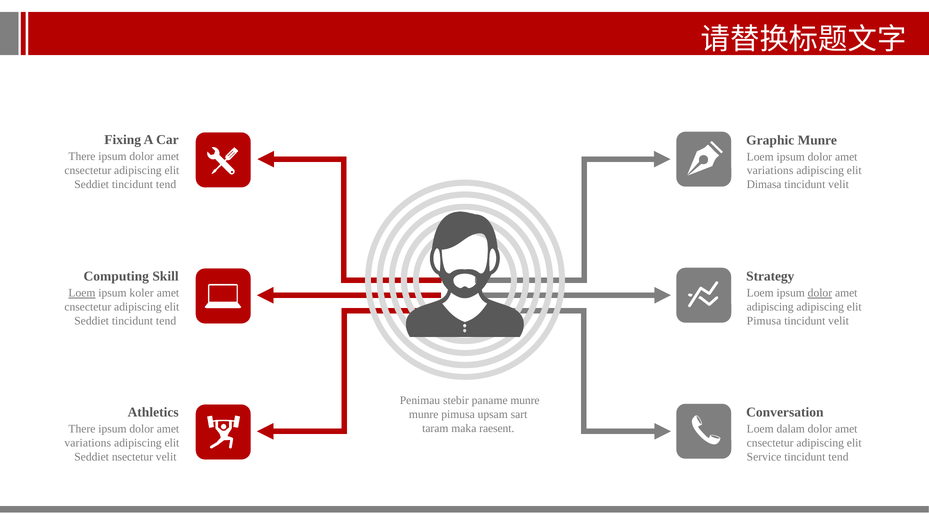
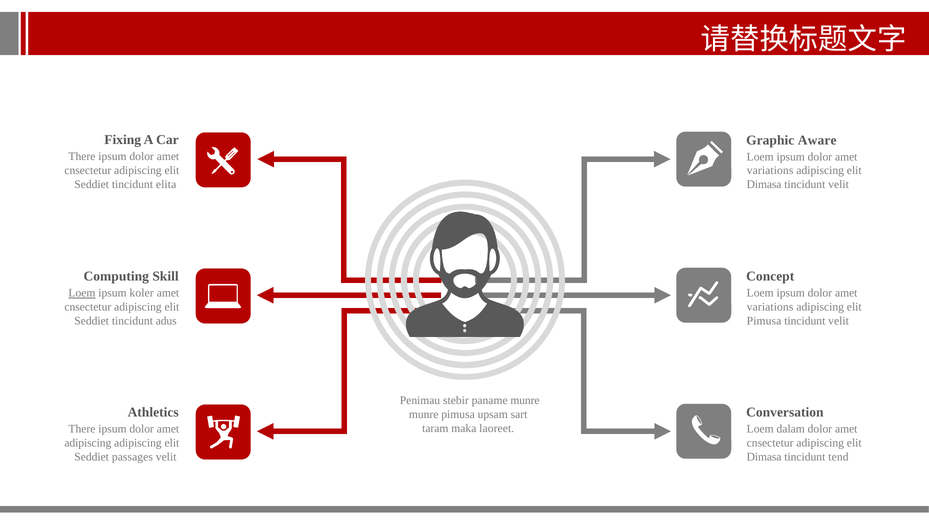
Graphic Munre: Munre -> Aware (817, 140)
tend: tend -> elita (166, 184)
Strategy: Strategy -> Concept (770, 276)
dolor underline: present -> none (820, 293)
adipiscing: adipiscing -> variations (770, 307)
tend: tend -> adus (166, 321)
raesent: raesent -> laoreet (497, 428)
variations: variations -> adipiscing (88, 442)
nsectetur: nsectetur -> passages (132, 456)
Service: Service -> Dimasa (764, 457)
